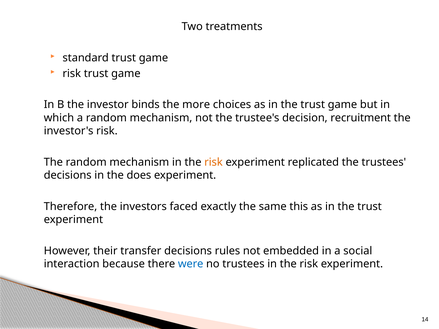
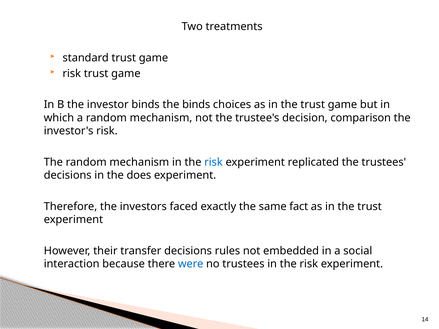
the more: more -> binds (196, 105)
recruitment: recruitment -> comparison (361, 118)
risk colour: orange -> blue (214, 162)
this: this -> fact (299, 207)
